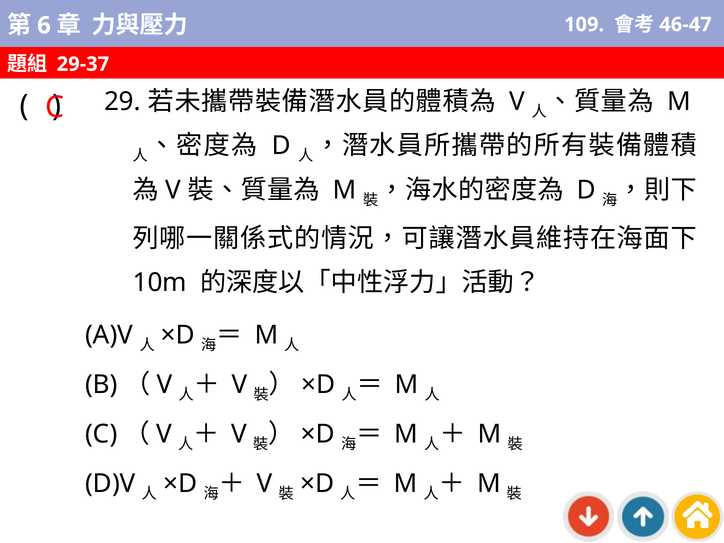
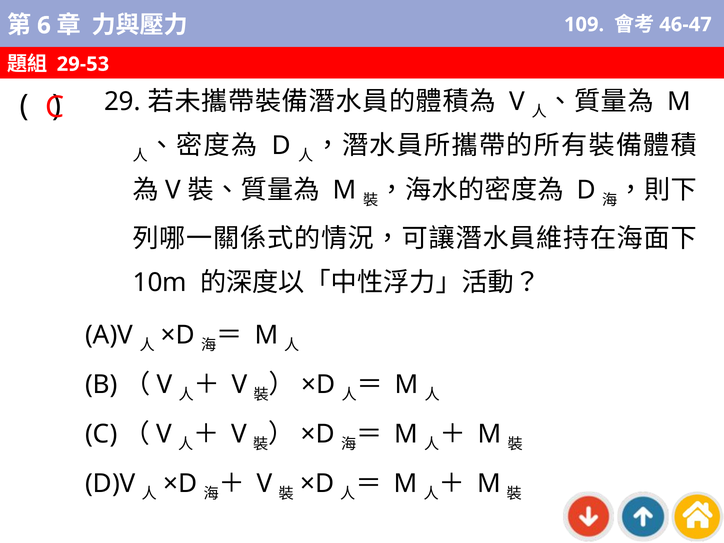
29-37: 29-37 -> 29-53 (83, 64)
